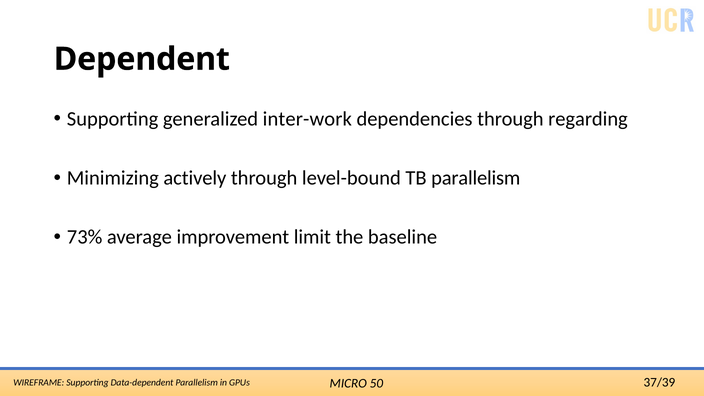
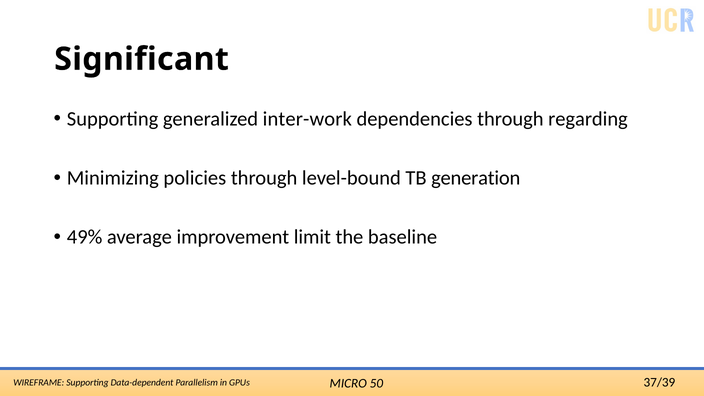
Dependent: Dependent -> Significant (142, 59)
actively: actively -> policies (195, 178)
TB parallelism: parallelism -> generation (476, 178)
73%: 73% -> 49% (85, 237)
